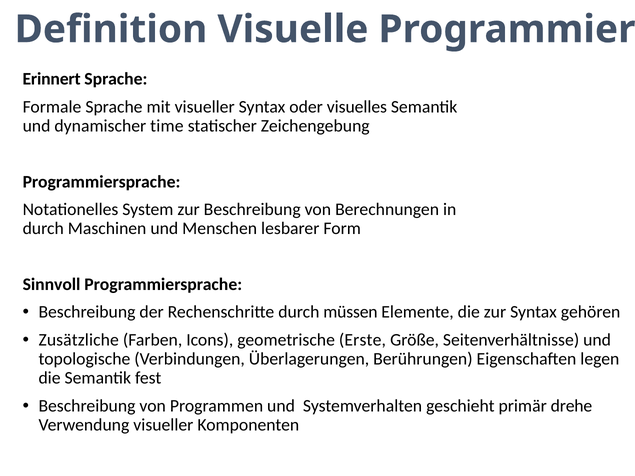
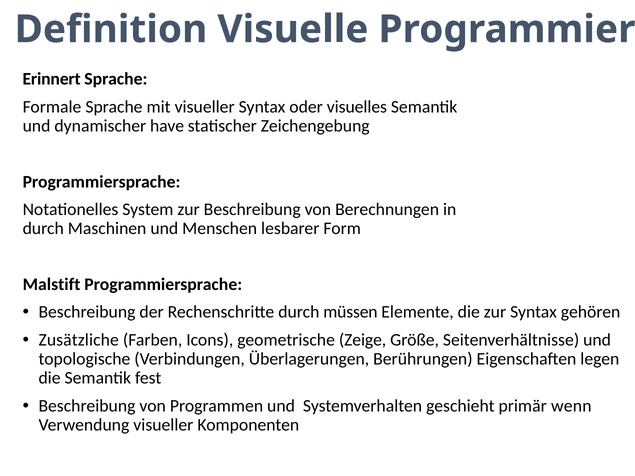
time: time -> have (167, 126)
Sinnvoll: Sinnvoll -> Malstift (52, 284)
Erste: Erste -> Zeige (363, 340)
drehe: drehe -> wenn (571, 406)
